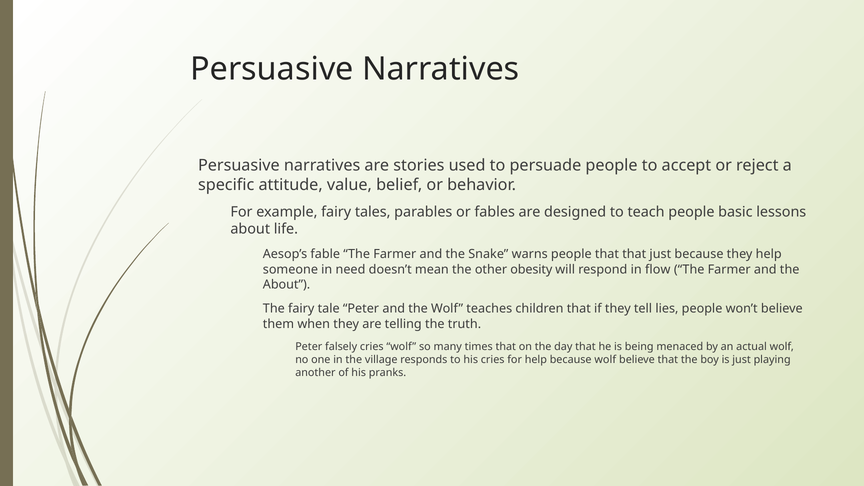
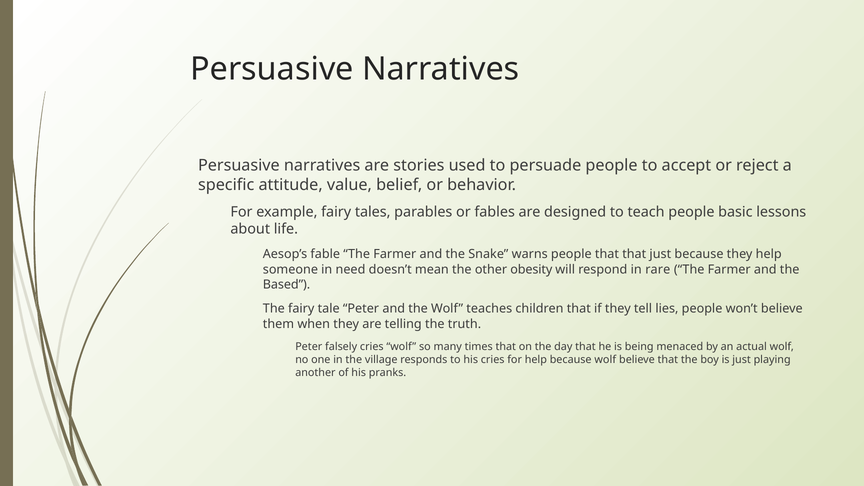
flow: flow -> rare (658, 269)
About: About -> Based (287, 285)
